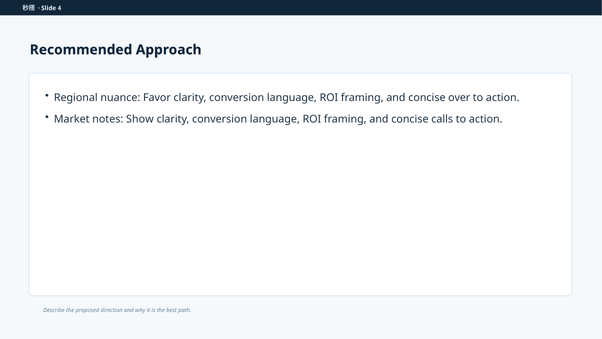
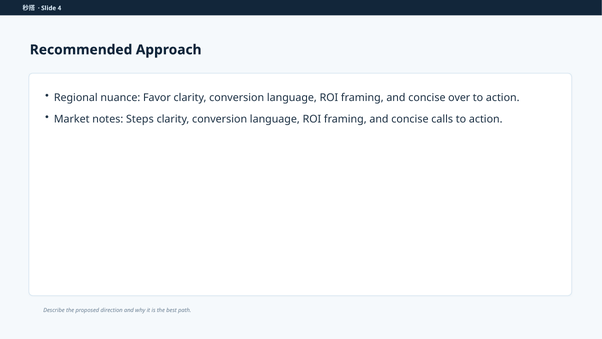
Show: Show -> Steps (140, 119)
